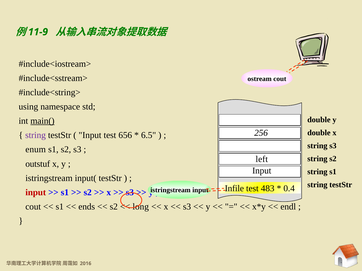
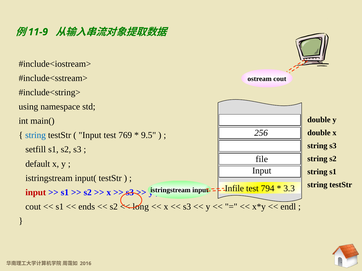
main( underline: present -> none (42, 121)
string colour: purple -> blue (35, 135)
656: 656 -> 769 (125, 135)
6.5: 6.5 -> 9.5 (149, 135)
enum: enum -> setfill (36, 150)
left: left -> file (262, 159)
outstuf: outstuf -> default (38, 164)
483: 483 -> 794 (268, 189)
0.4: 0.4 -> 3.3 (289, 189)
